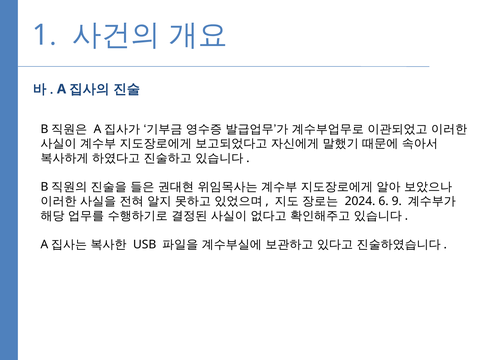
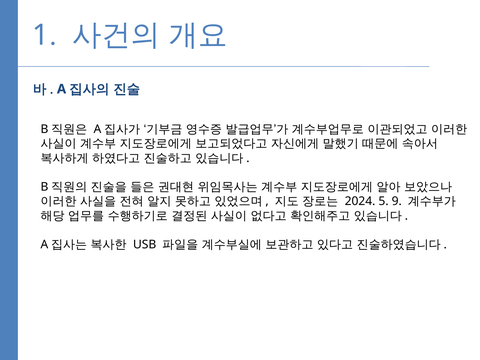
6: 6 -> 5 (384, 201)
